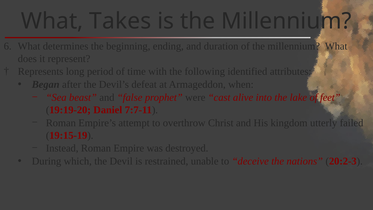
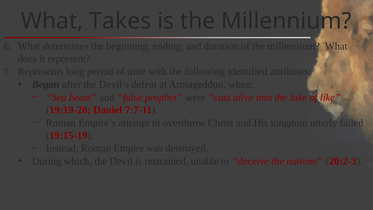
feet: feet -> like (330, 97)
